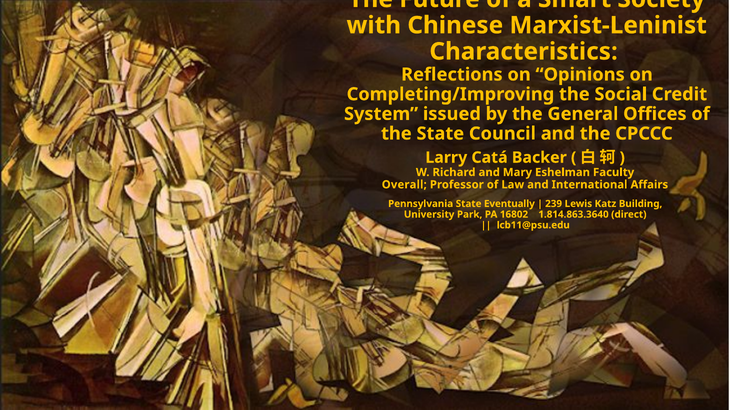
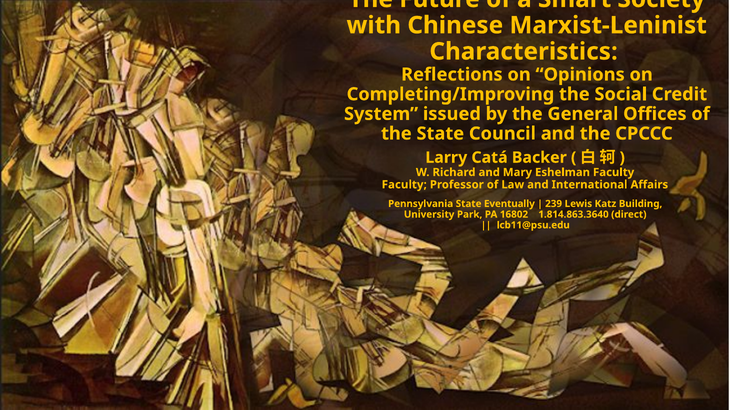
Overall: Overall -> Faculty (404, 185)
